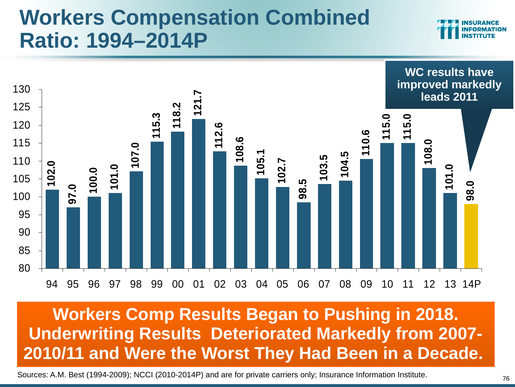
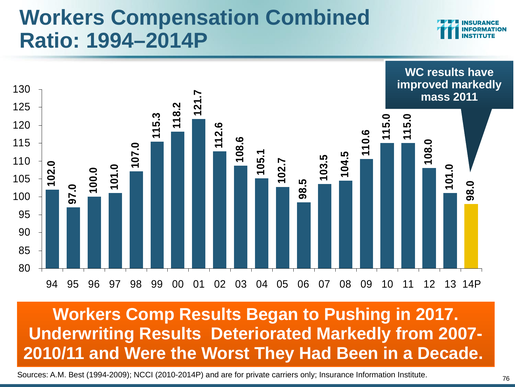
leads: leads -> mass (435, 97)
2018: 2018 -> 2017 (437, 314)
